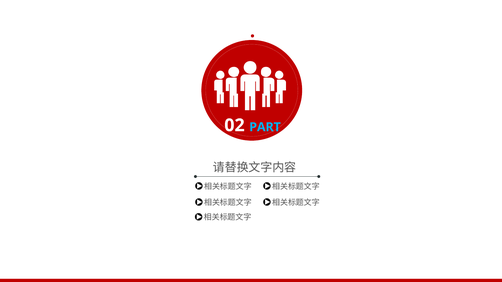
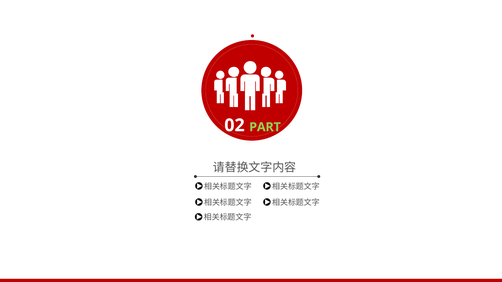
PART colour: light blue -> light green (265, 127)
